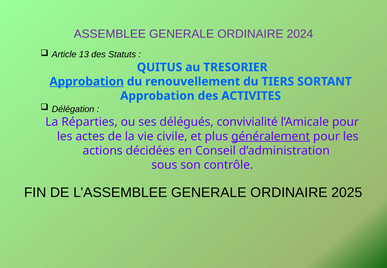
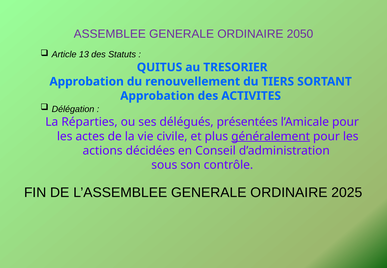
2024: 2024 -> 2050 (300, 34)
Approbation underline: present -> none (87, 82)
convivialité: convivialité -> présentées (247, 122)
